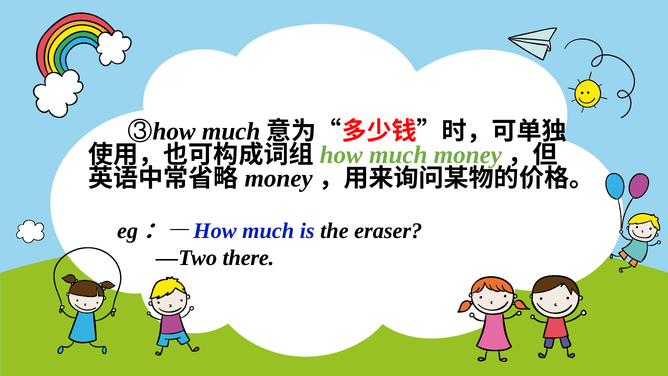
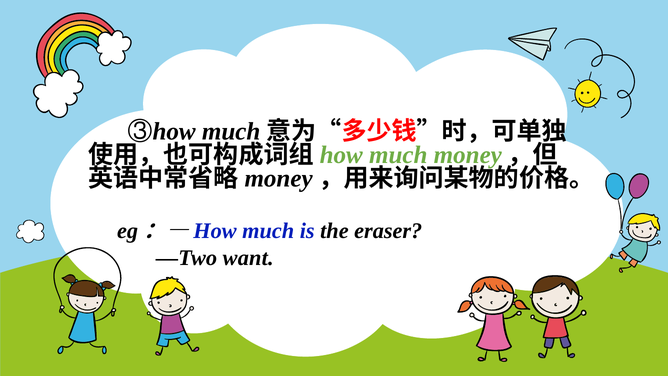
there: there -> want (248, 258)
